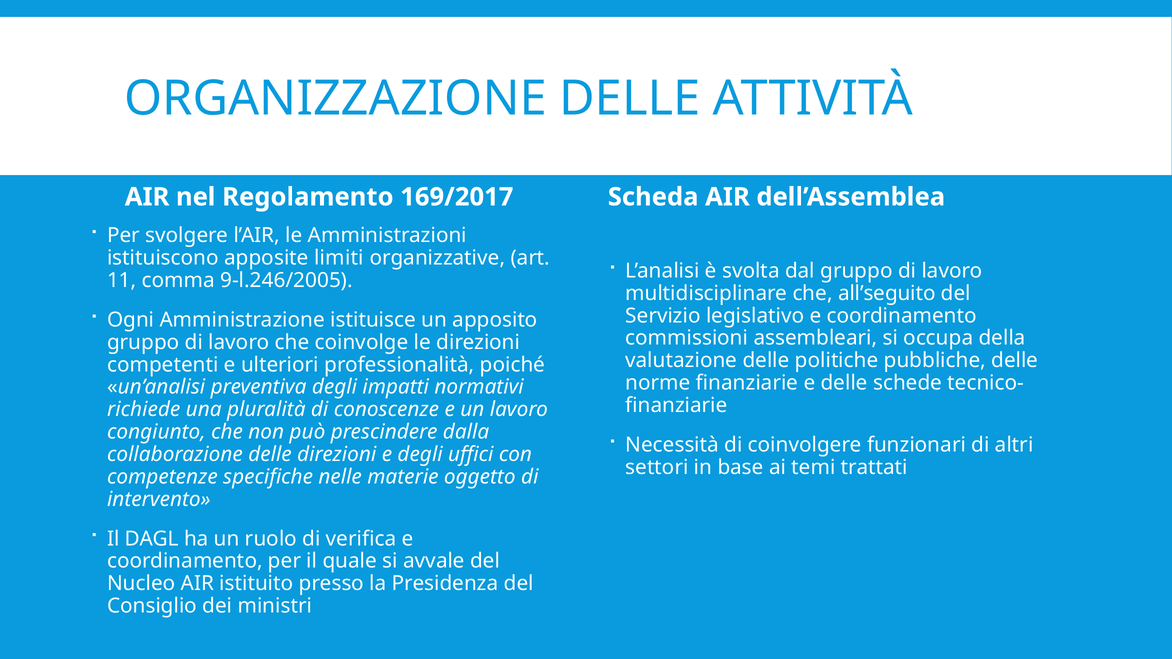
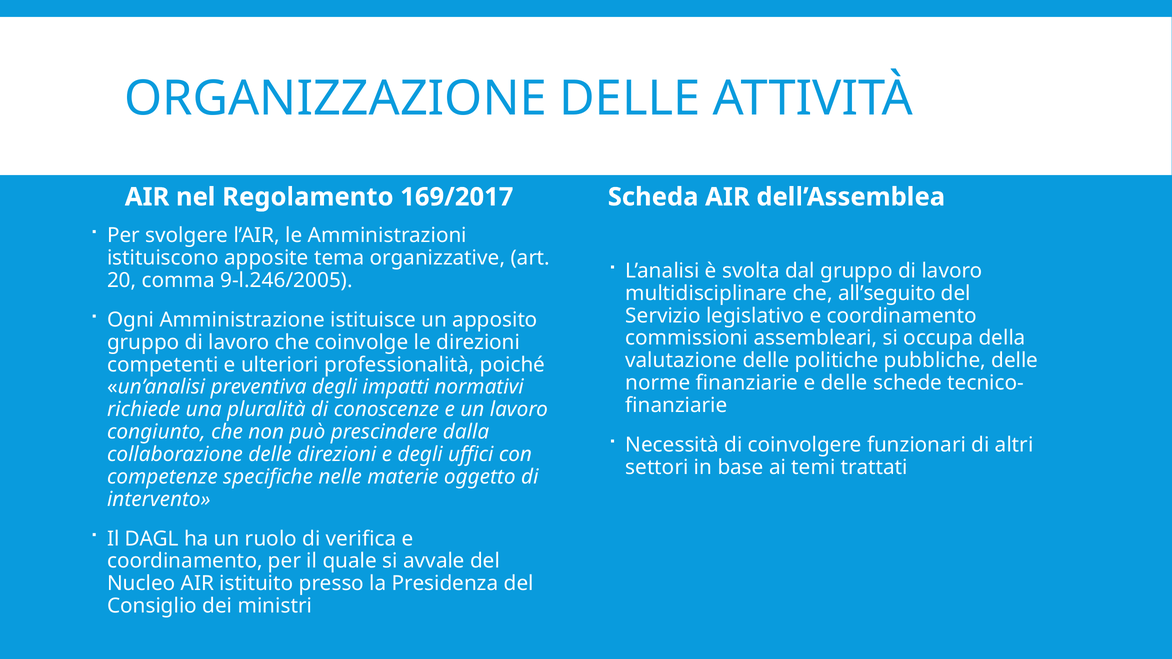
limiti: limiti -> tema (339, 258)
11: 11 -> 20 (122, 280)
